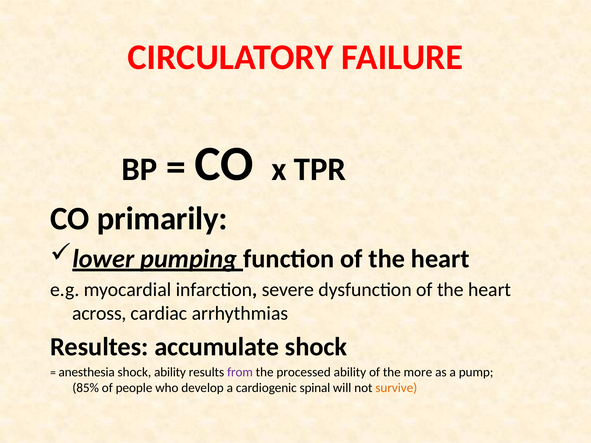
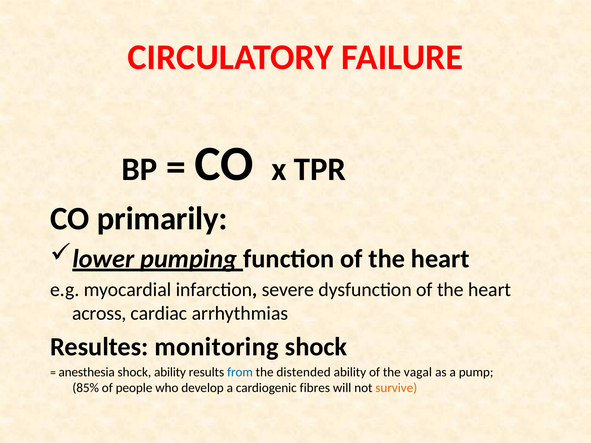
accumulate: accumulate -> monitoring (217, 347)
from colour: purple -> blue (240, 372)
processed: processed -> distended (304, 372)
more: more -> vagal (418, 372)
spinal: spinal -> fibres (315, 388)
